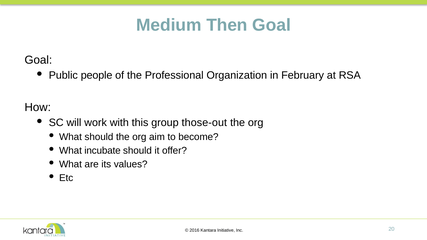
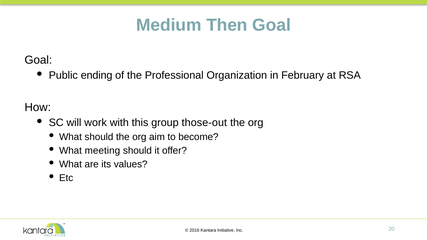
people: people -> ending (97, 75)
incubate: incubate -> meeting (102, 151)
